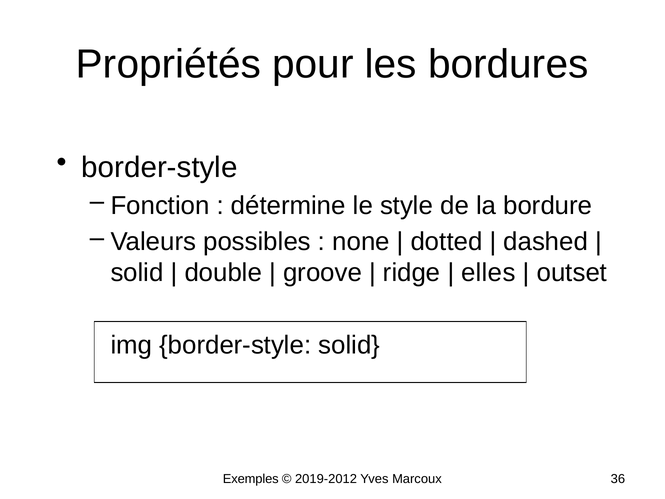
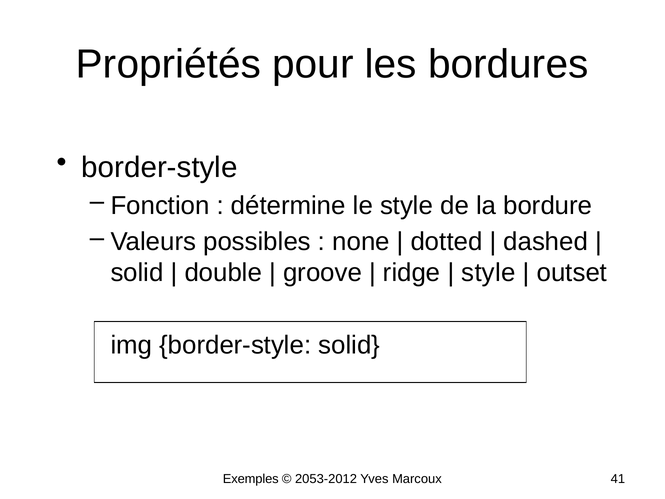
elles: elles -> style (488, 273)
2019-2012: 2019-2012 -> 2053-2012 (326, 479)
36: 36 -> 41 (618, 479)
